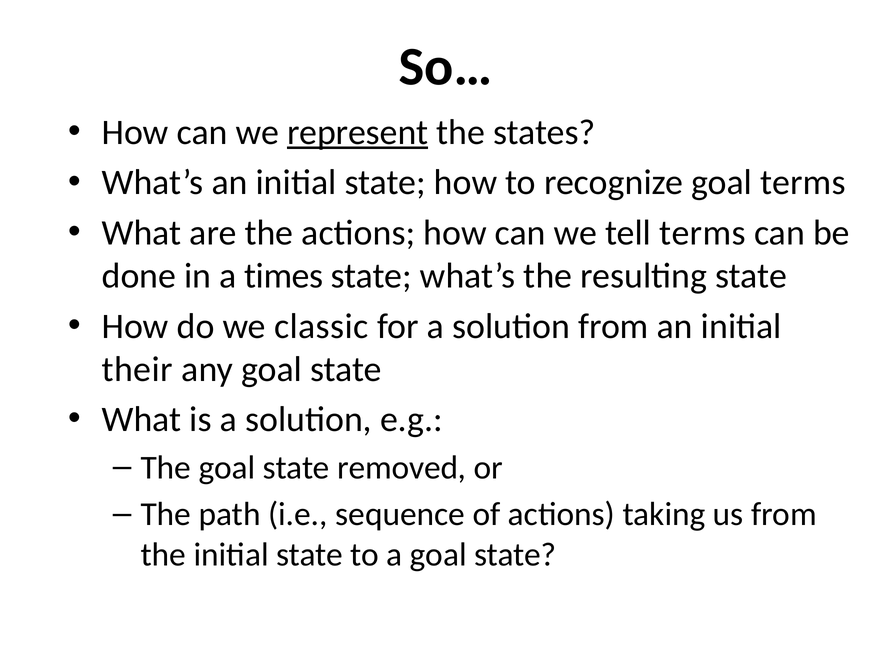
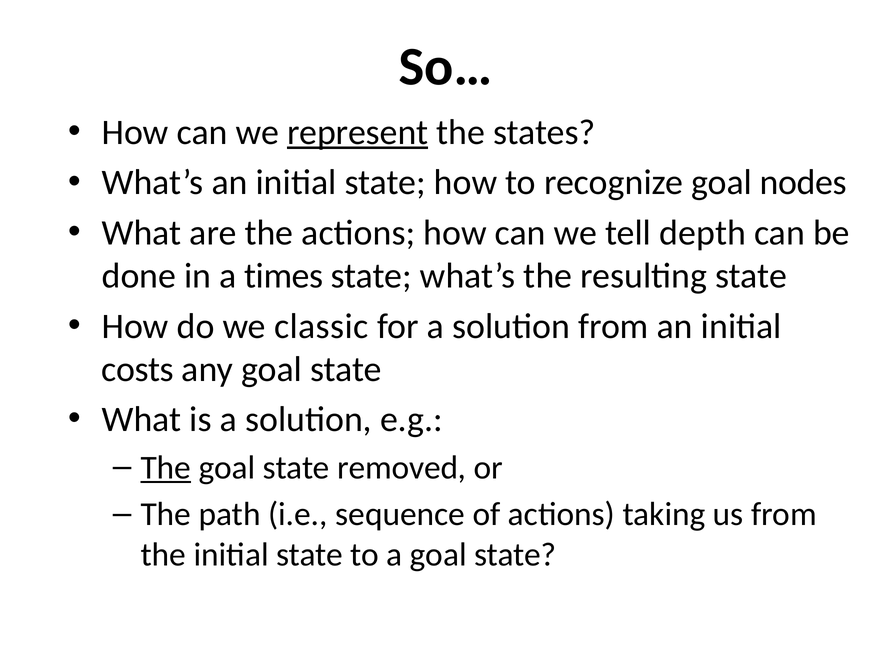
goal terms: terms -> nodes (803, 183)
tell terms: terms -> depth (703, 233)
their: their -> costs (138, 369)
The underline: none -> present (166, 468)
